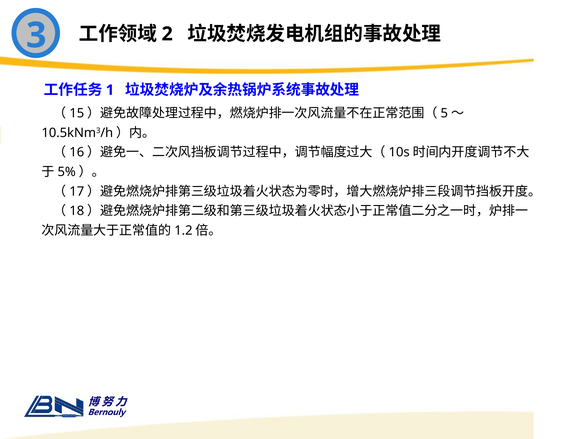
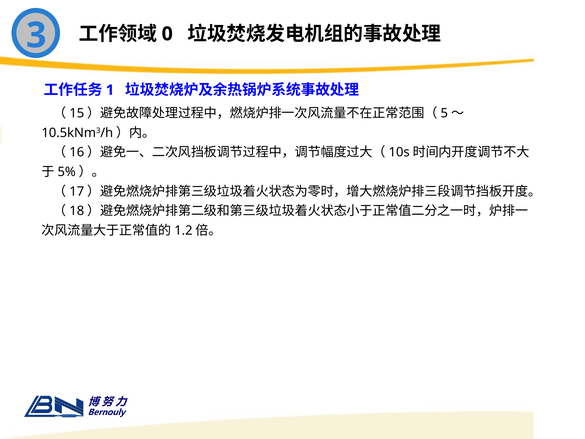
2: 2 -> 0 (167, 34)
